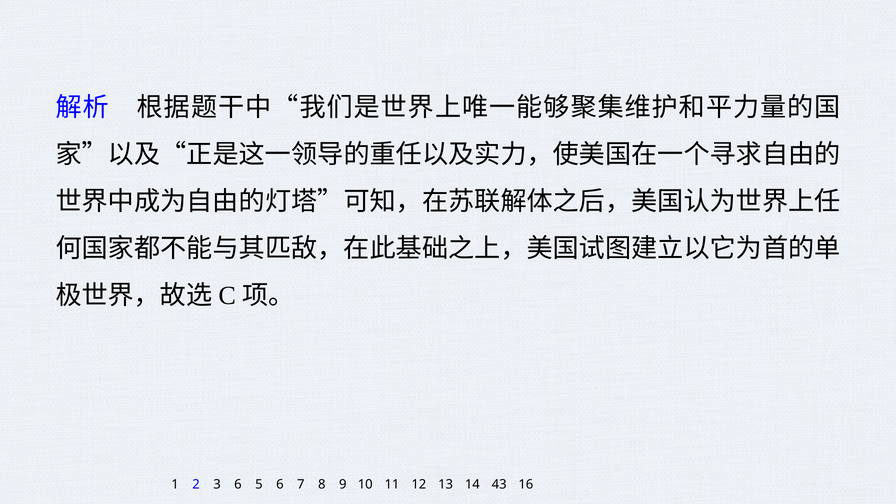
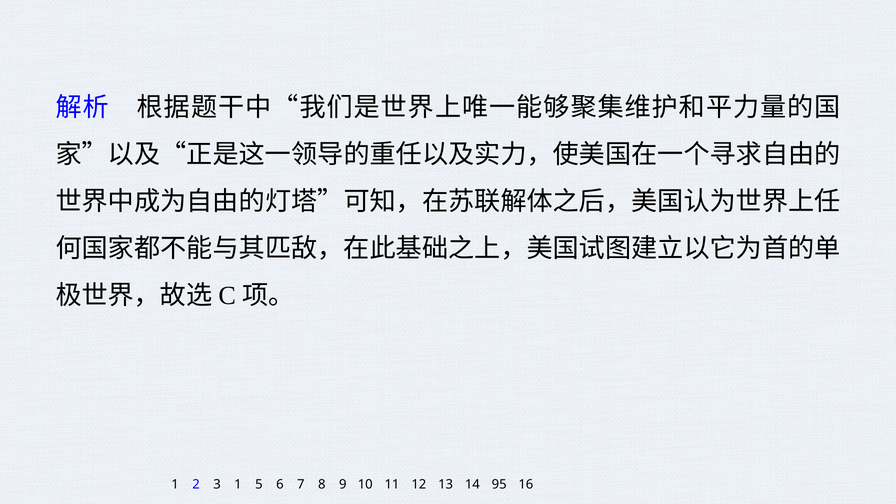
3 6: 6 -> 1 (238, 484)
43: 43 -> 95 (499, 484)
